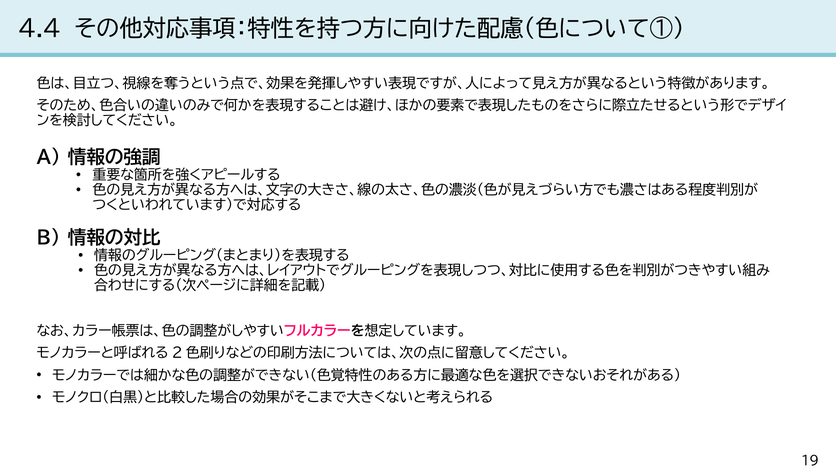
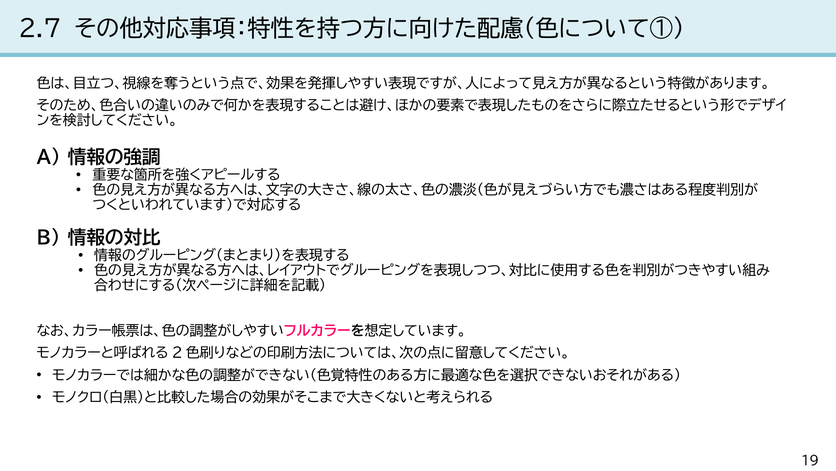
4.4: 4.4 -> 2.7 (40, 29)
